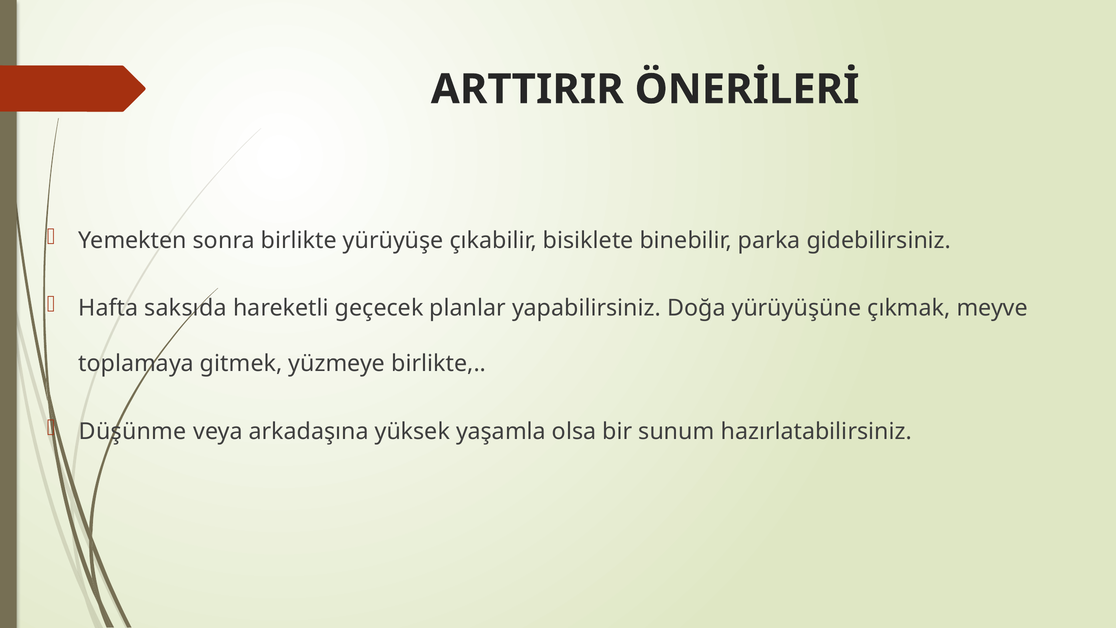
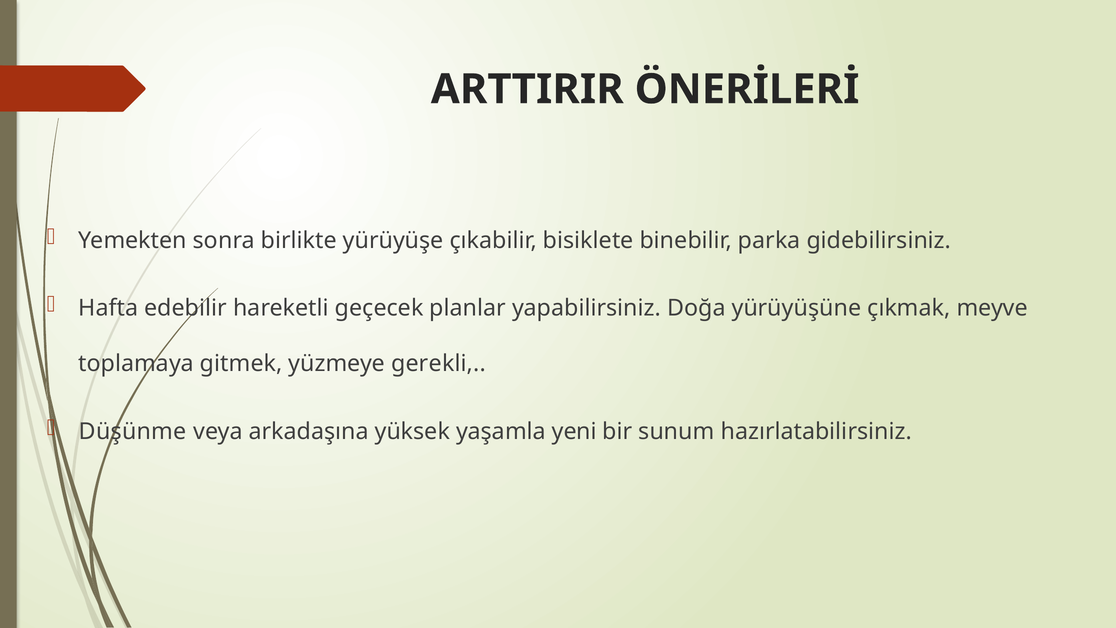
saksıda: saksıda -> edebilir (186, 308)
yüzmeye birlikte: birlikte -> gerekli (439, 364)
olsa: olsa -> yeni (574, 431)
